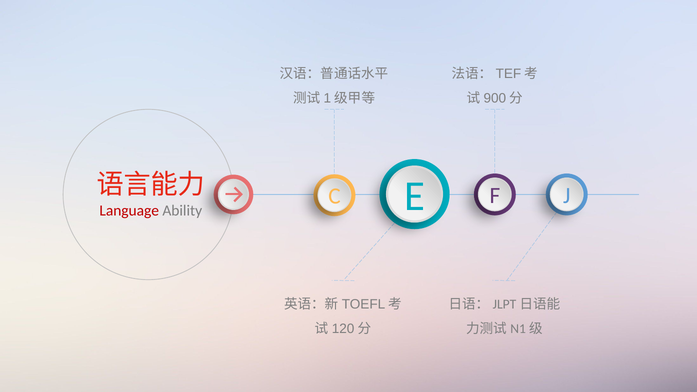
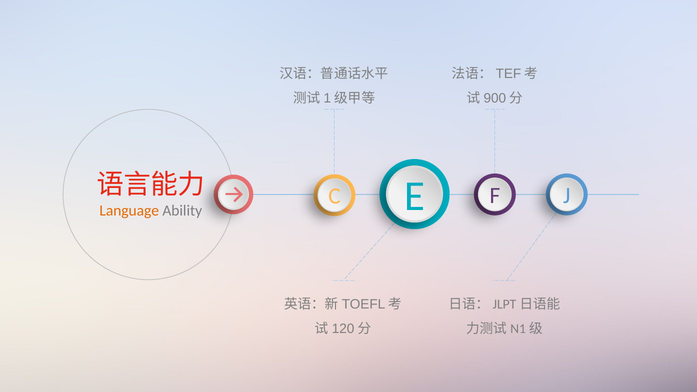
Language colour: red -> orange (129, 210)
